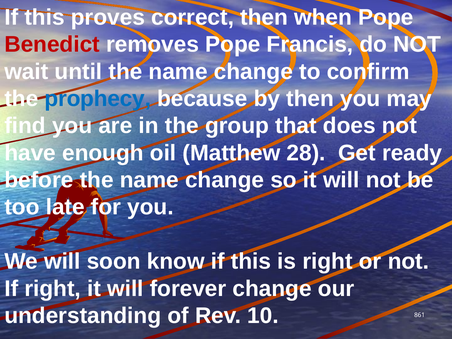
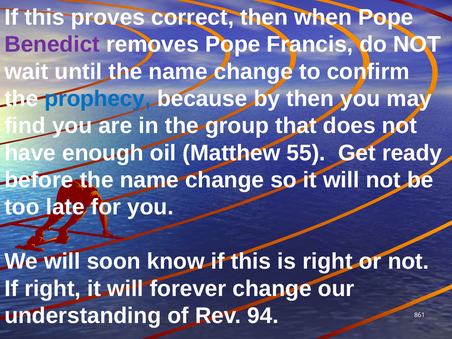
Benedict colour: red -> purple (52, 44)
28: 28 -> 55 (306, 153)
10: 10 -> 94 (263, 316)
